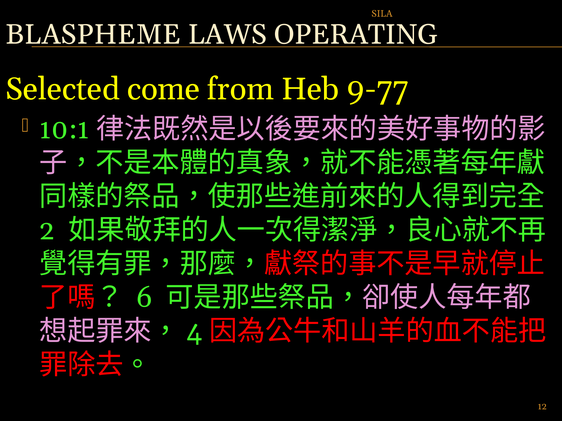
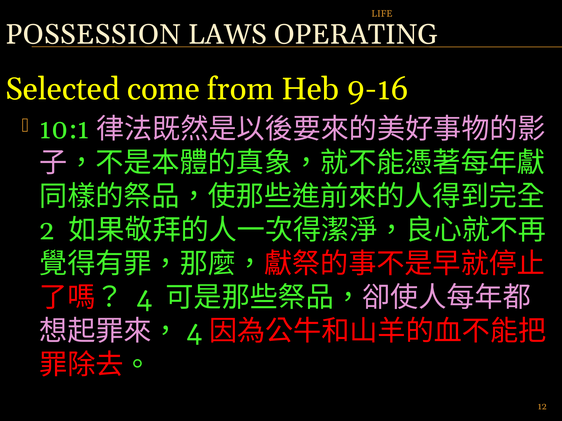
SILA: SILA -> LIFE (382, 14)
BLASPHEME: BLASPHEME -> POSSESSION (93, 35)
9-77: 9-77 -> 9-16 (378, 89)
6: 6 -> 4 (144, 298)
